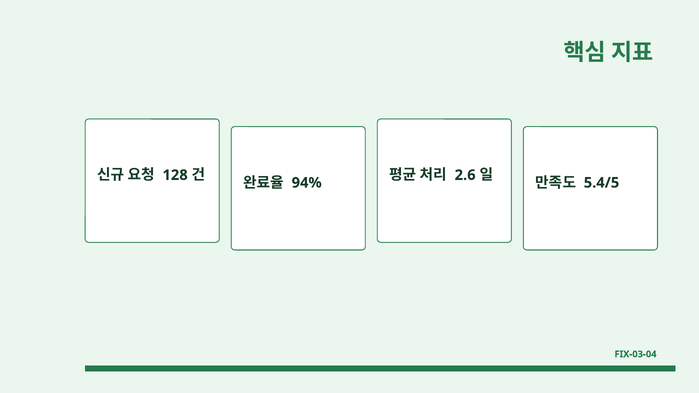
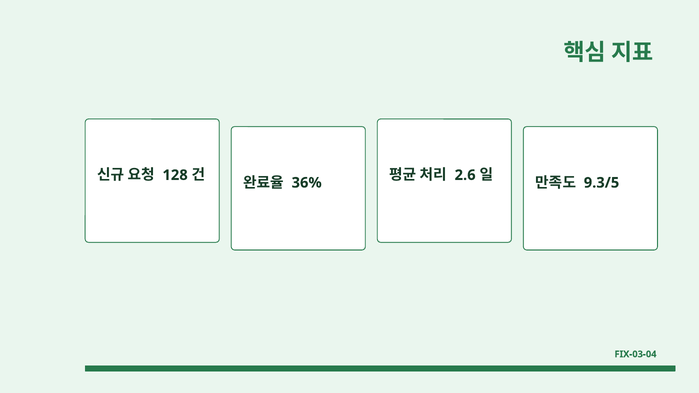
94%: 94% -> 36% (307, 183)
5.4/5: 5.4/5 -> 9.3/5 (602, 183)
